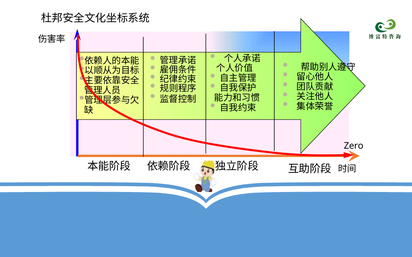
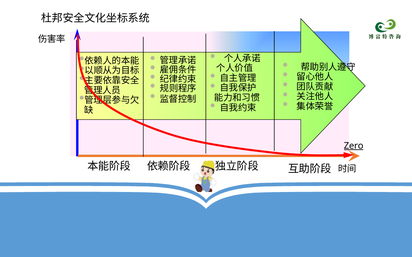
Zero underline: none -> present (354, 146)
